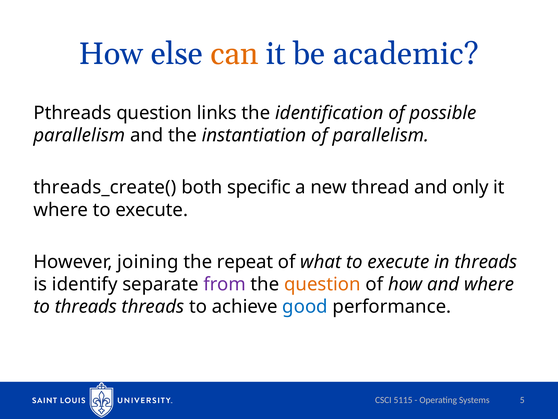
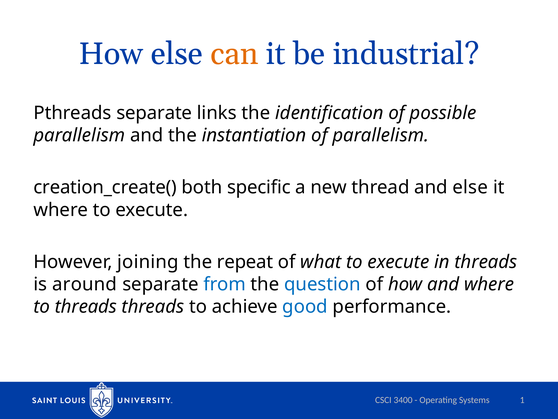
academic: academic -> industrial (406, 54)
Pthreads question: question -> separate (154, 113)
threads_create(: threads_create( -> creation_create( (105, 187)
and only: only -> else (470, 187)
identify: identify -> around (85, 284)
from colour: purple -> blue (225, 284)
question colour: orange -> blue (322, 284)
5115: 5115 -> 3400 (403, 400)
5: 5 -> 1 (522, 400)
